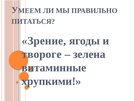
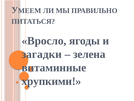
Зрение: Зрение -> Вросло (44, 41)
твороге: твороге -> загадки (42, 54)
